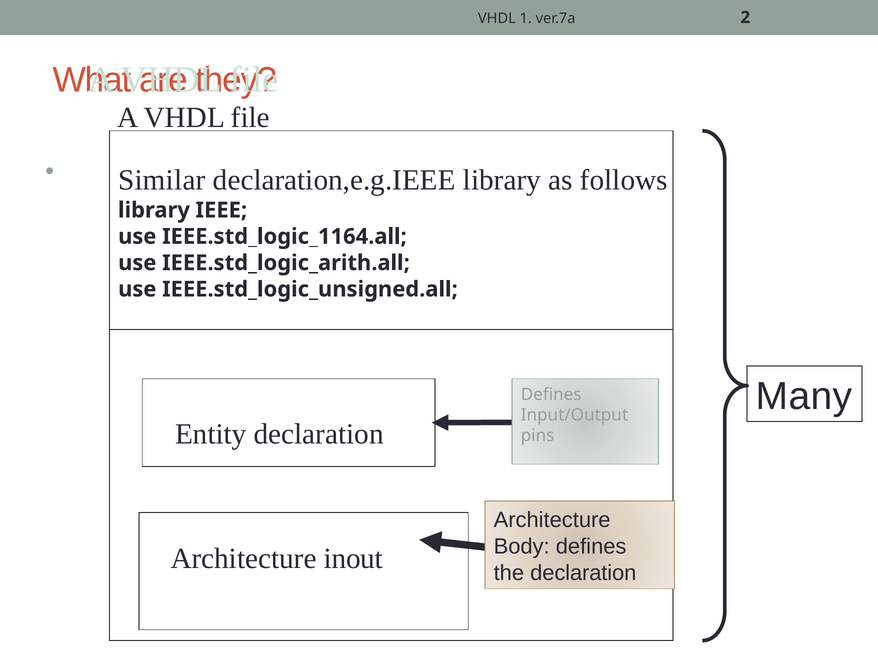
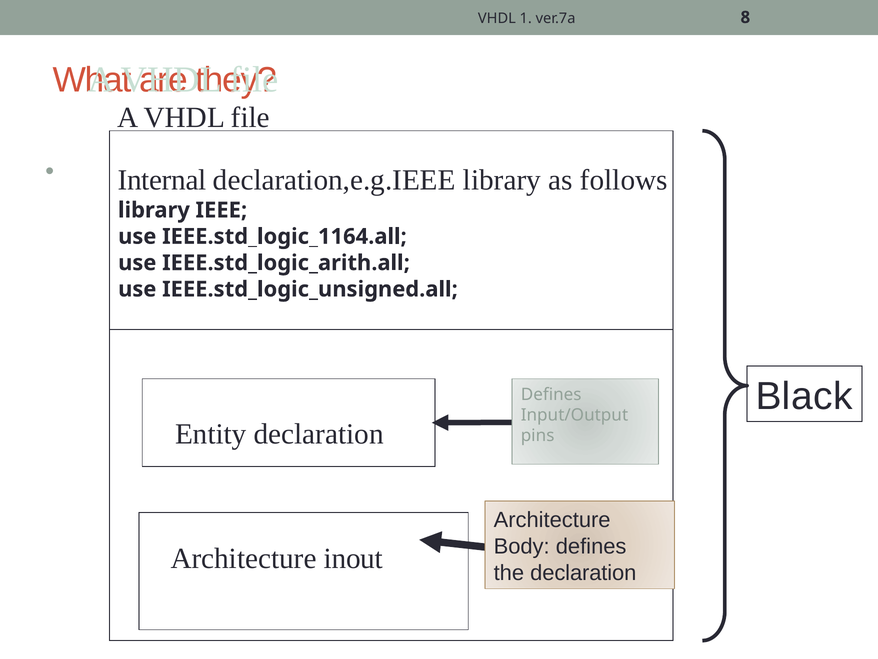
2: 2 -> 8 (745, 17)
Similar: Similar -> Internal (162, 180)
Many: Many -> Black (804, 396)
